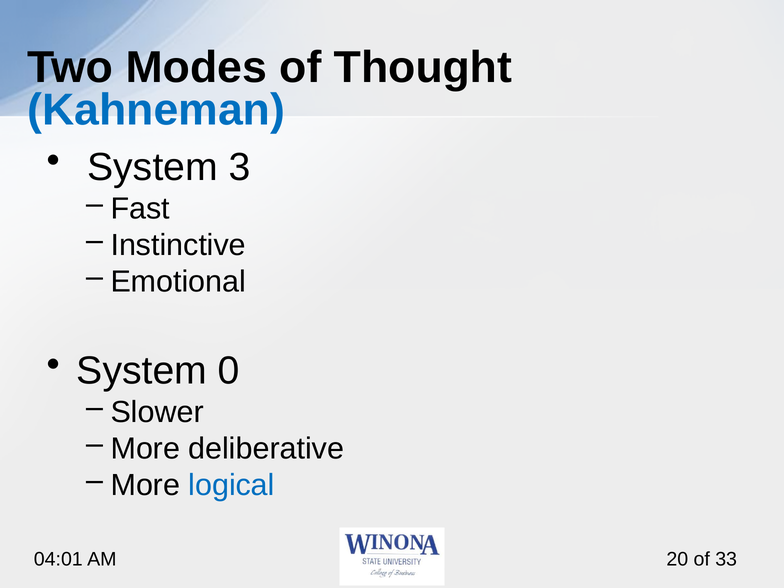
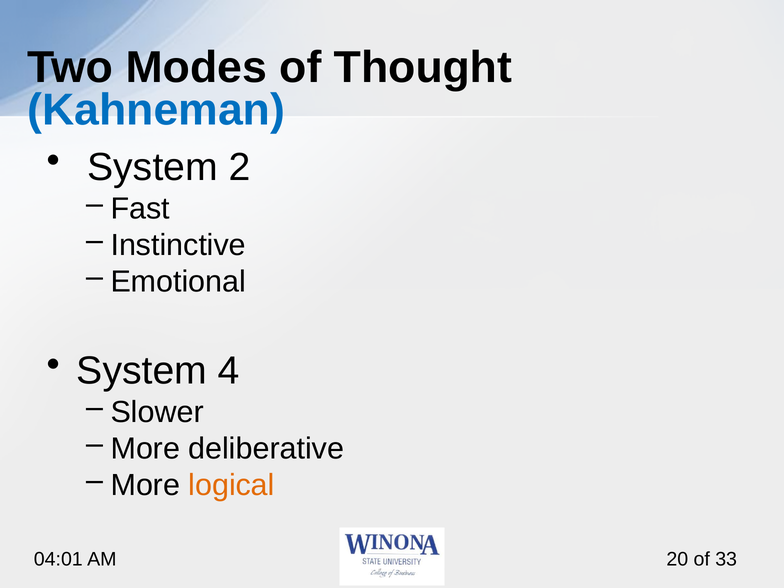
3: 3 -> 2 (240, 167)
0: 0 -> 4 (229, 371)
logical colour: blue -> orange (232, 485)
